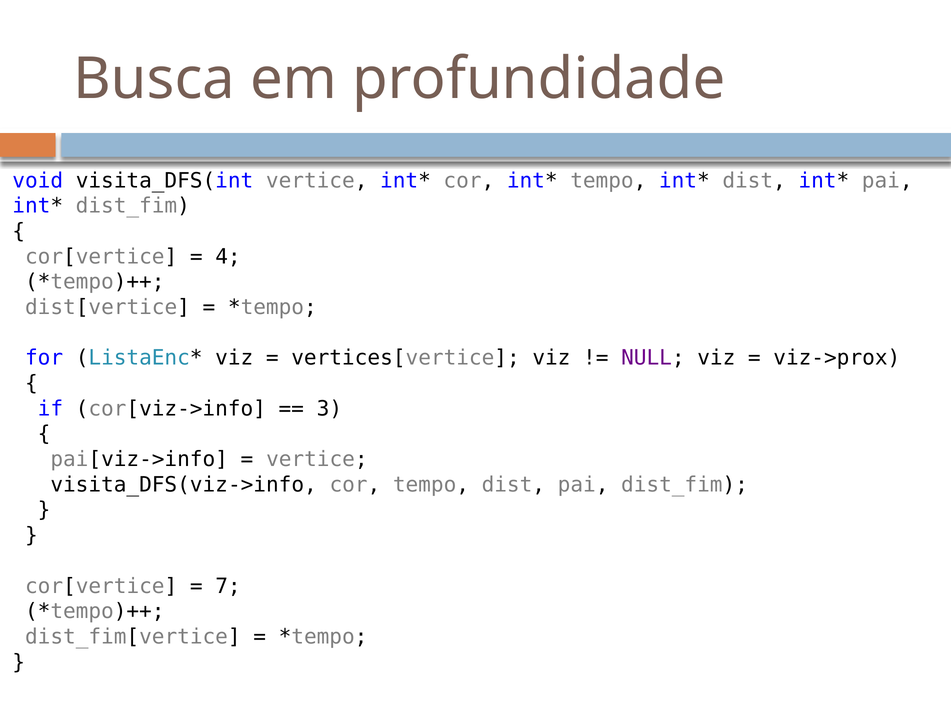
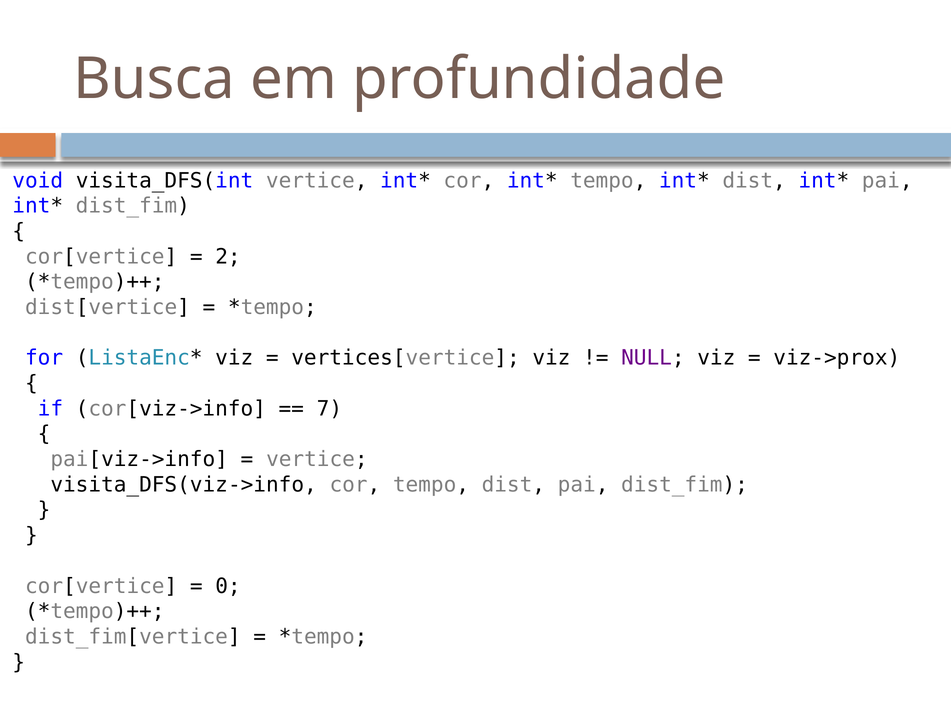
4: 4 -> 2 (228, 257)
3: 3 -> 7 (329, 409)
7: 7 -> 0 (228, 586)
